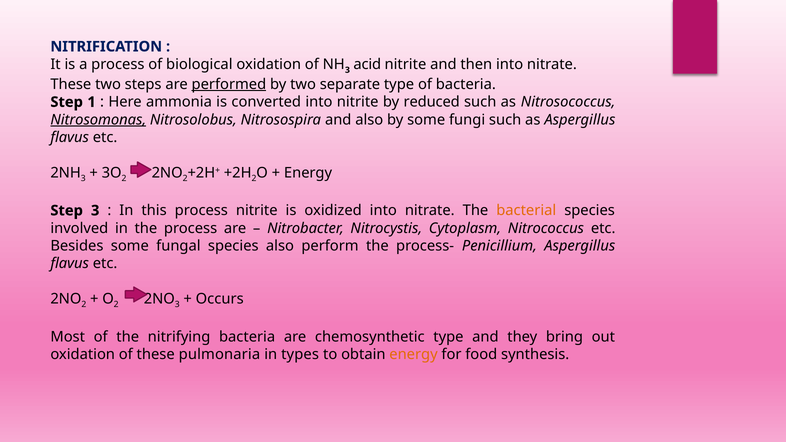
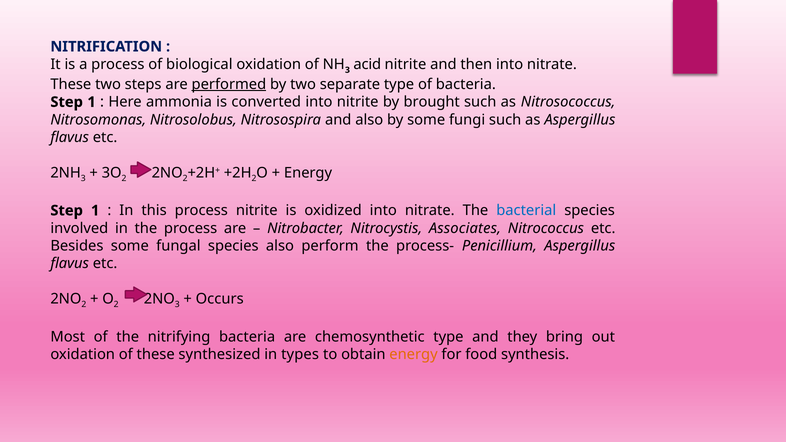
reduced: reduced -> brought (432, 102)
Nitrosomonas underline: present -> none (98, 120)
3: 3 -> 1 (95, 211)
bacterial colour: orange -> blue (526, 211)
Cytoplasm: Cytoplasm -> Associates (465, 228)
pulmonaria: pulmonaria -> synthesized (219, 354)
